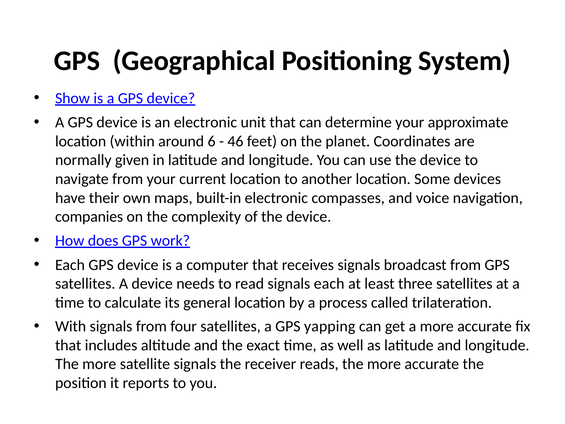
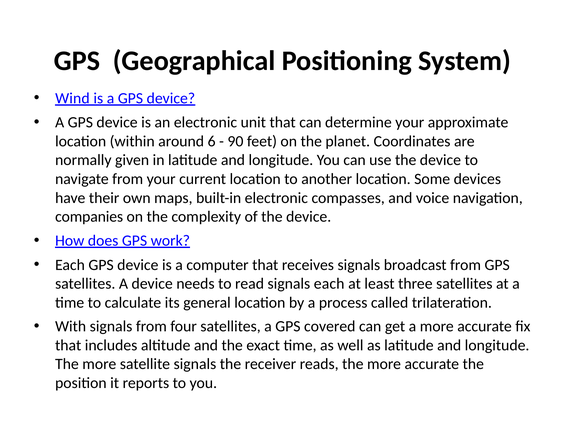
Show: Show -> Wind (72, 98)
46: 46 -> 90 (235, 141)
yapping: yapping -> covered (330, 326)
